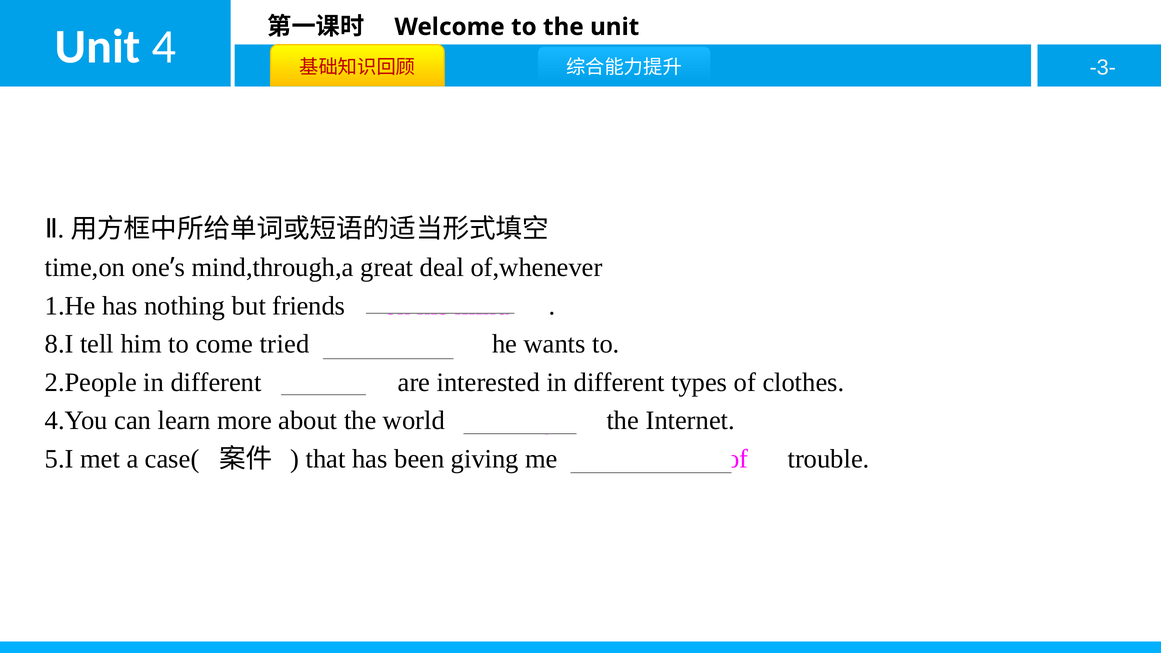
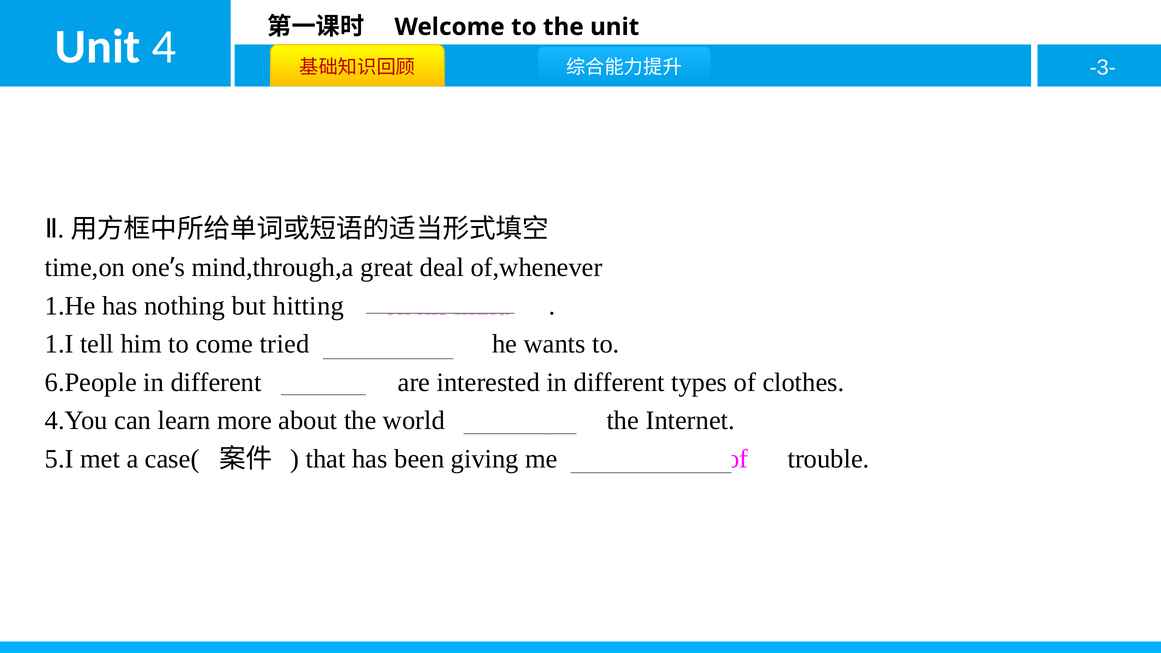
friends: friends -> hitting (308, 306)
8.I: 8.I -> 1.I (59, 344)
2.People: 2.People -> 6.People (91, 382)
